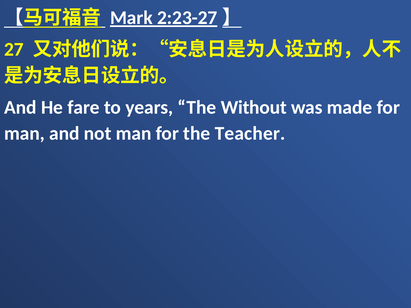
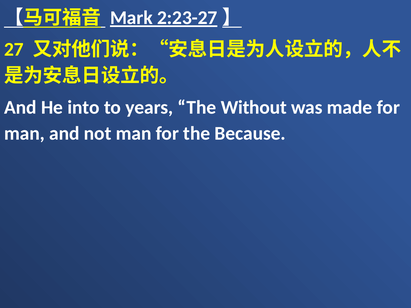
fare: fare -> into (84, 107)
Teacher: Teacher -> Because (250, 134)
